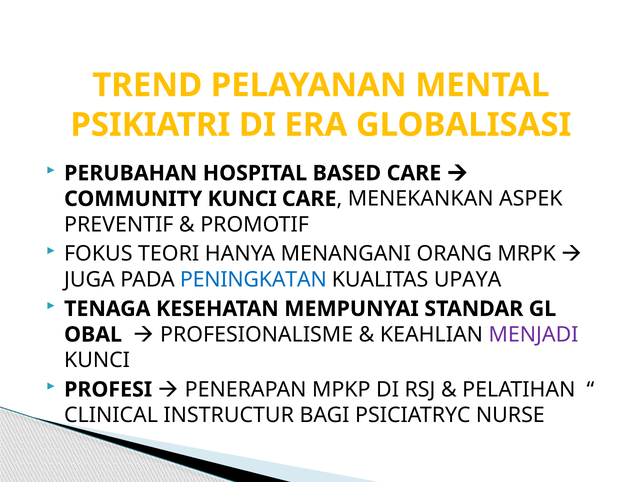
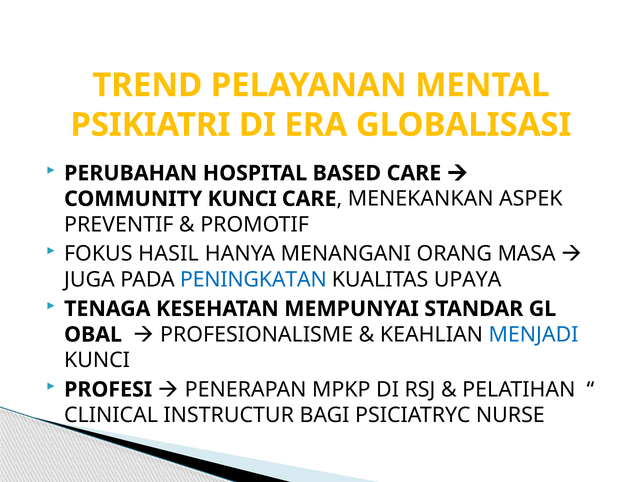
TEORI: TEORI -> HASIL (169, 254)
MRPK: MRPK -> MASA (527, 254)
MENJADI colour: purple -> blue (534, 334)
